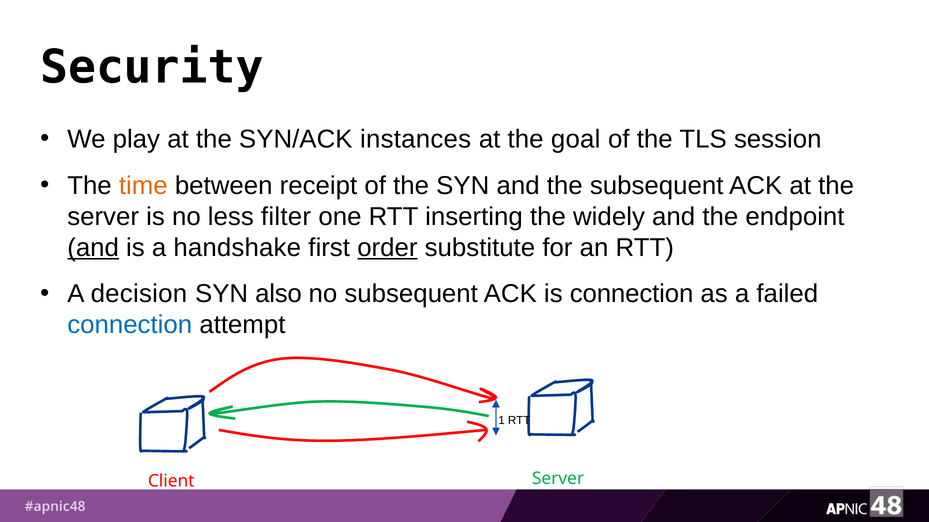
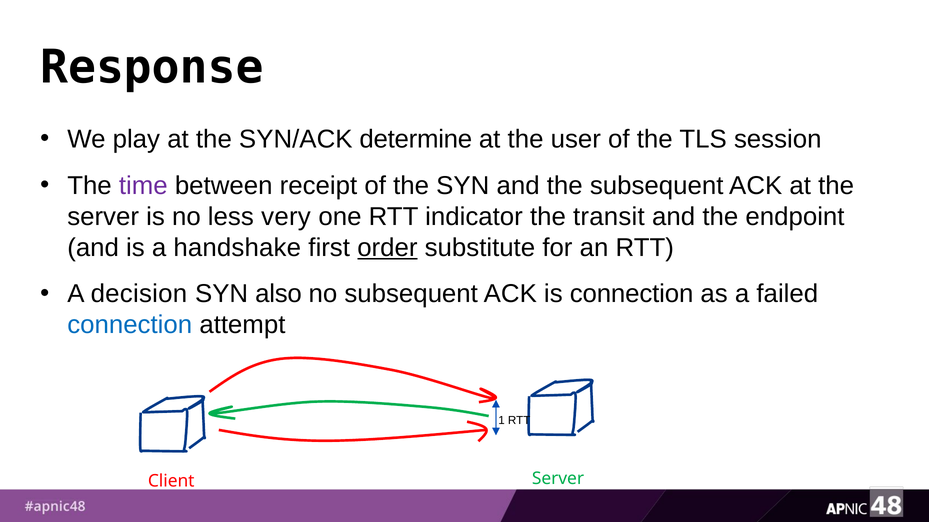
Security: Security -> Response (152, 68)
instances: instances -> determine (416, 139)
goal: goal -> user (576, 139)
time colour: orange -> purple (143, 186)
filter: filter -> very (286, 217)
inserting: inserting -> indicator (474, 217)
widely: widely -> transit (609, 217)
and underline: present -> none (93, 248)
